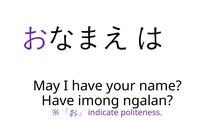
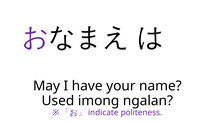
Have: Have -> Used (58, 101)
